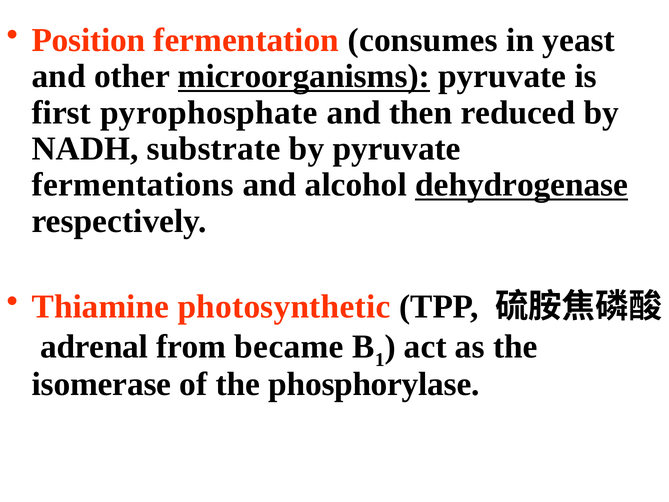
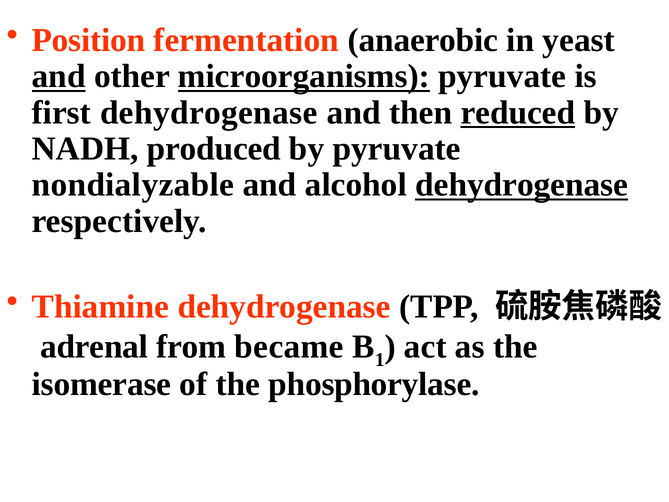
consumes: consumes -> anaerobic (423, 40)
and underline: none -> present (59, 76)
first pyrophosphate: pyrophosphate -> dehydrogenase (209, 113)
reduced underline: none -> present (518, 113)
substrate: substrate -> produced (214, 149)
fermentations: fermentations -> nondialyzable (133, 185)
Thiamine photosynthetic: photosynthetic -> dehydrogenase (284, 307)
